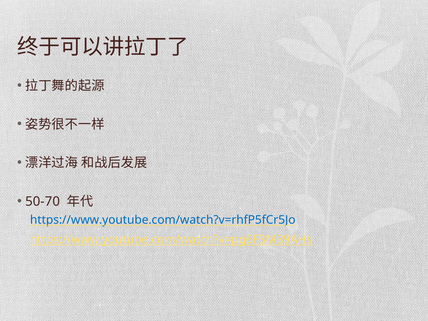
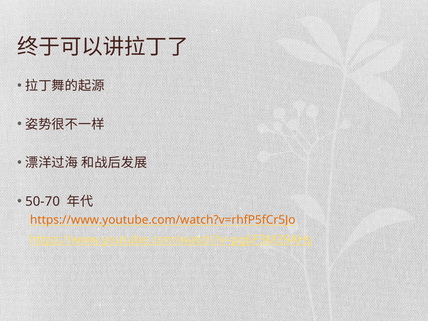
https://www.youtube.com/watch?v=rhfP5fCr5Jo colour: blue -> orange (163, 220)
